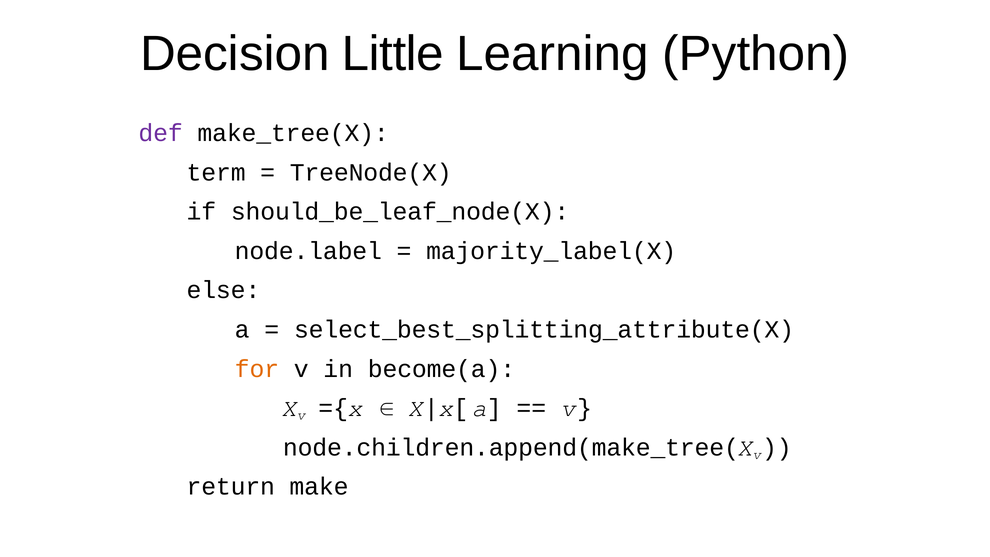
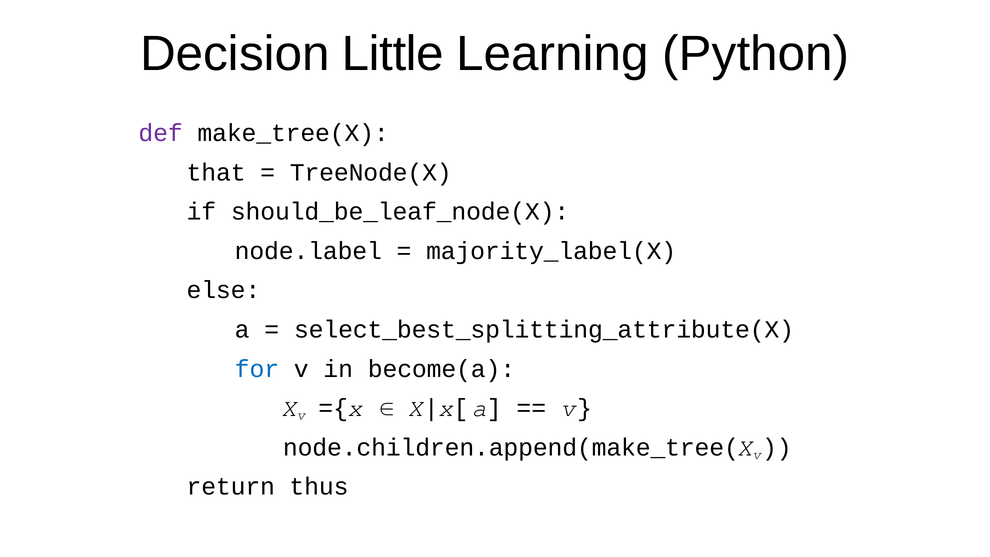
term: term -> that (216, 172)
for colour: orange -> blue (257, 369)
make: make -> thus (319, 487)
